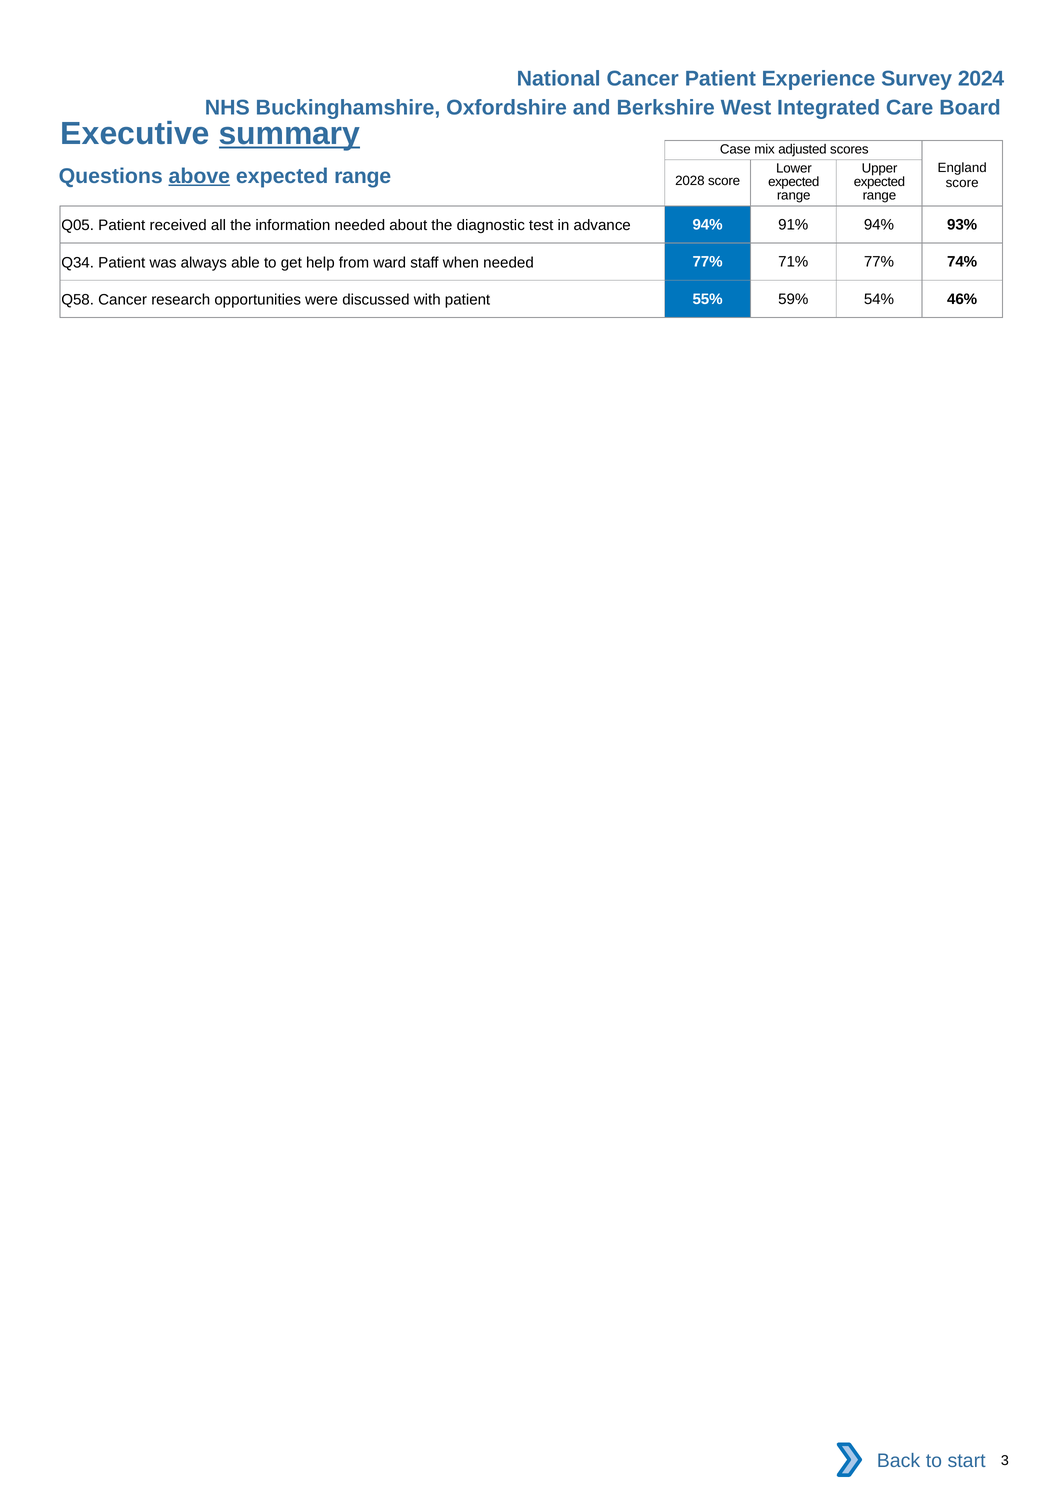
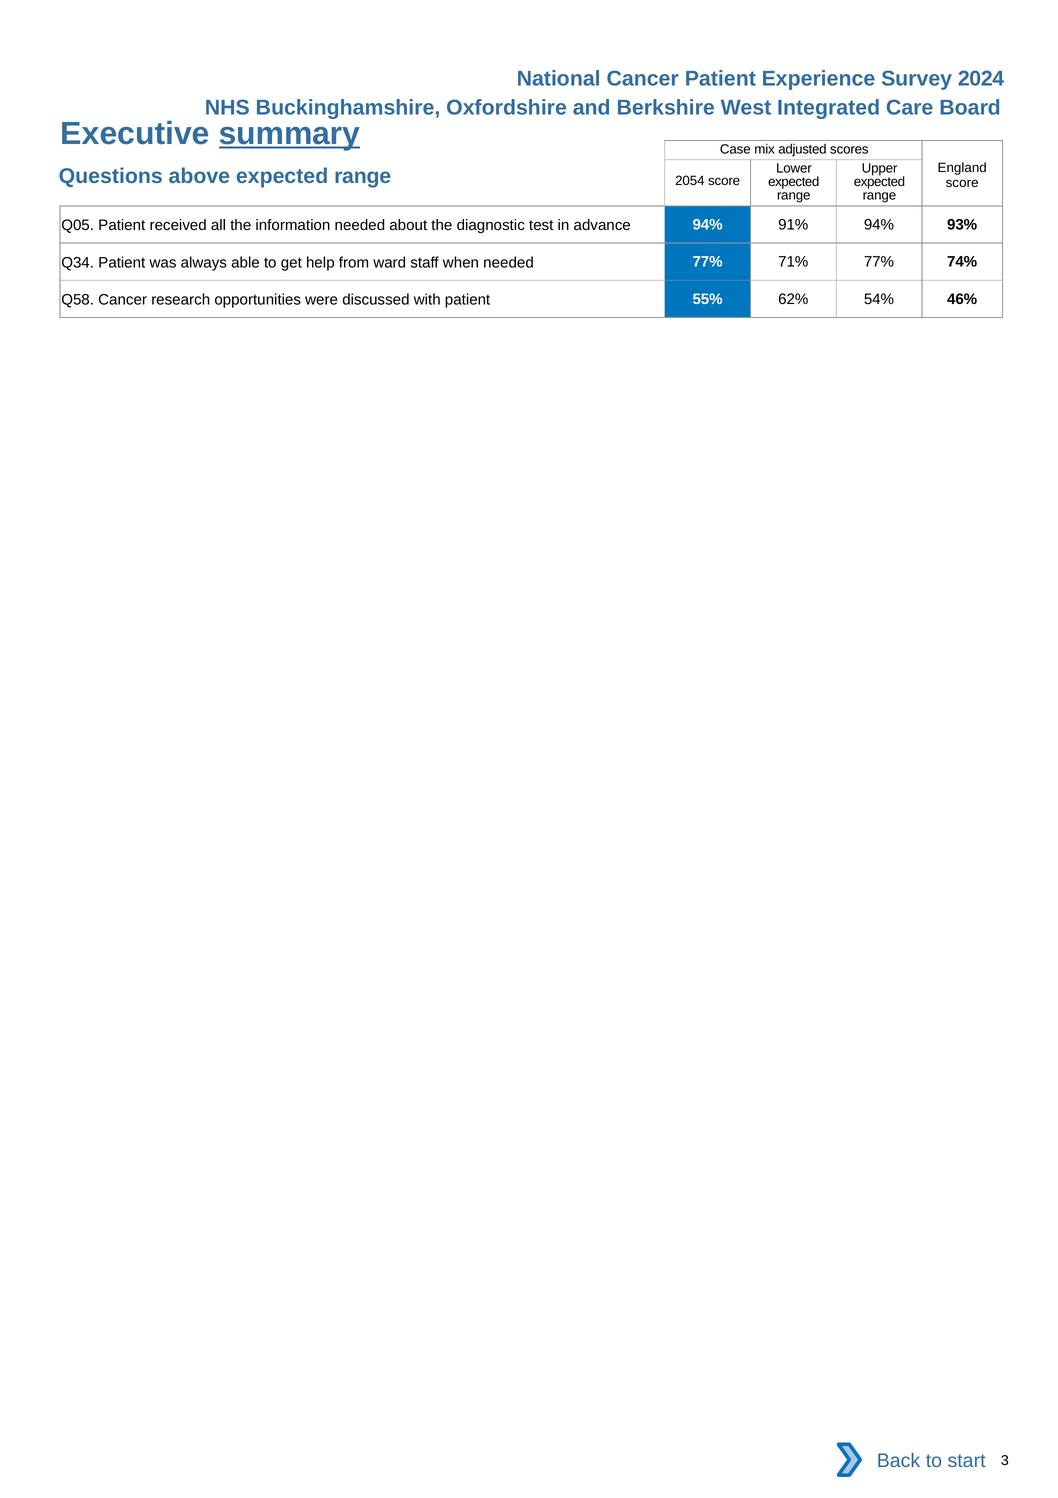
above underline: present -> none (199, 176)
2028: 2028 -> 2054 (690, 181)
59%: 59% -> 62% (793, 299)
